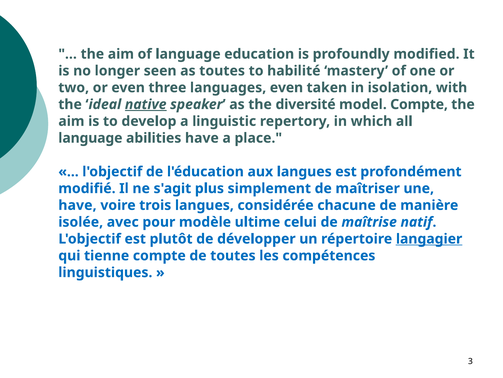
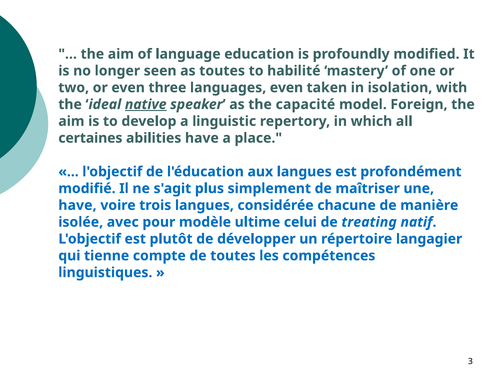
diversité: diversité -> capacité (305, 104)
model Compte: Compte -> Foreign (419, 104)
language: language -> certaines (90, 138)
maîtrise: maîtrise -> treating (369, 222)
langagier underline: present -> none (429, 238)
